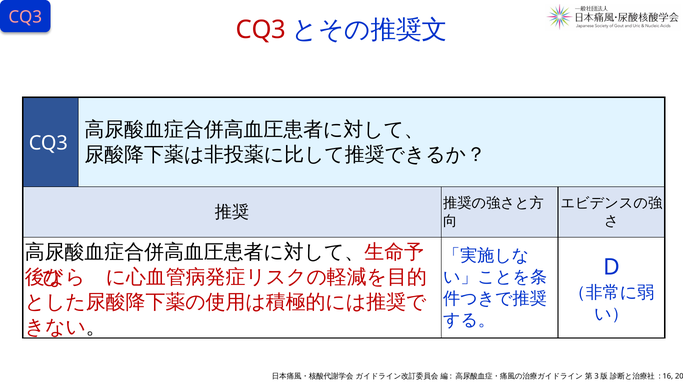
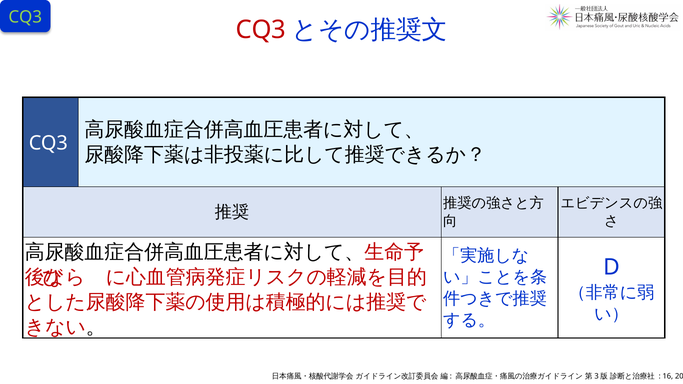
CQ3 colour: pink -> light green (25, 17)
